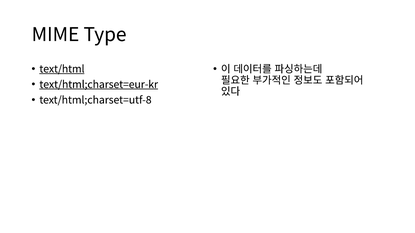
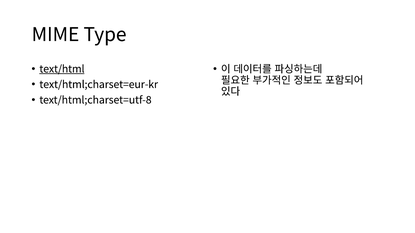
text/html;charset=eur-kr underline: present -> none (99, 85)
